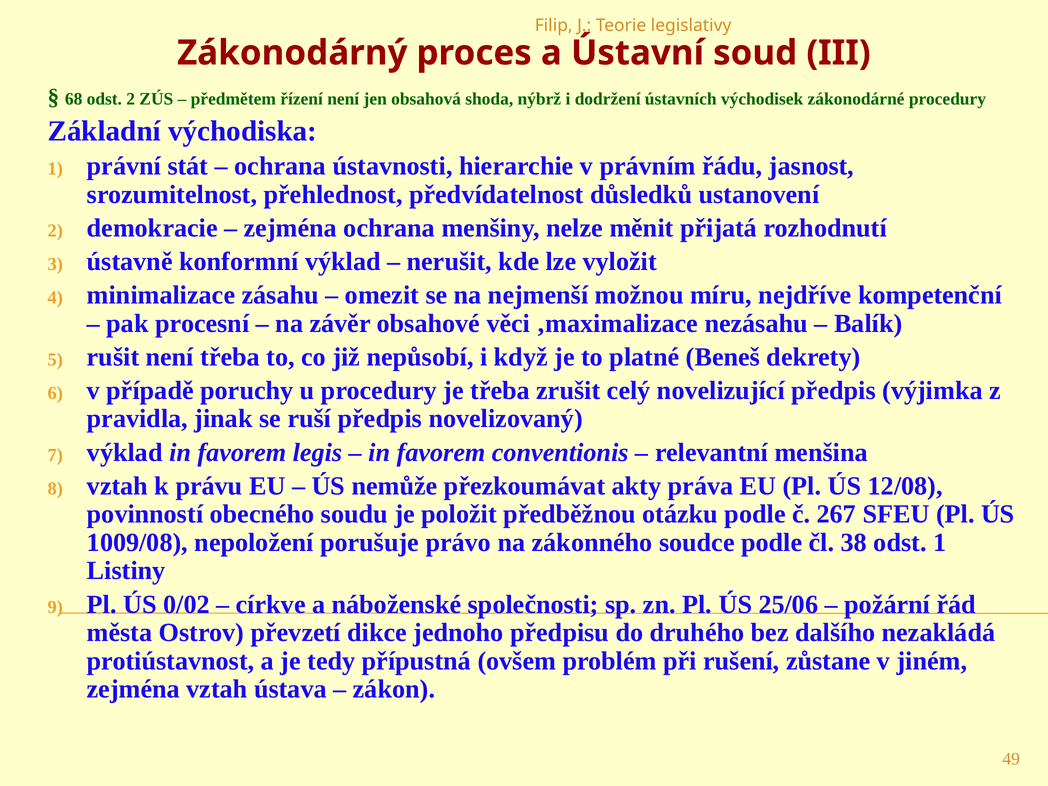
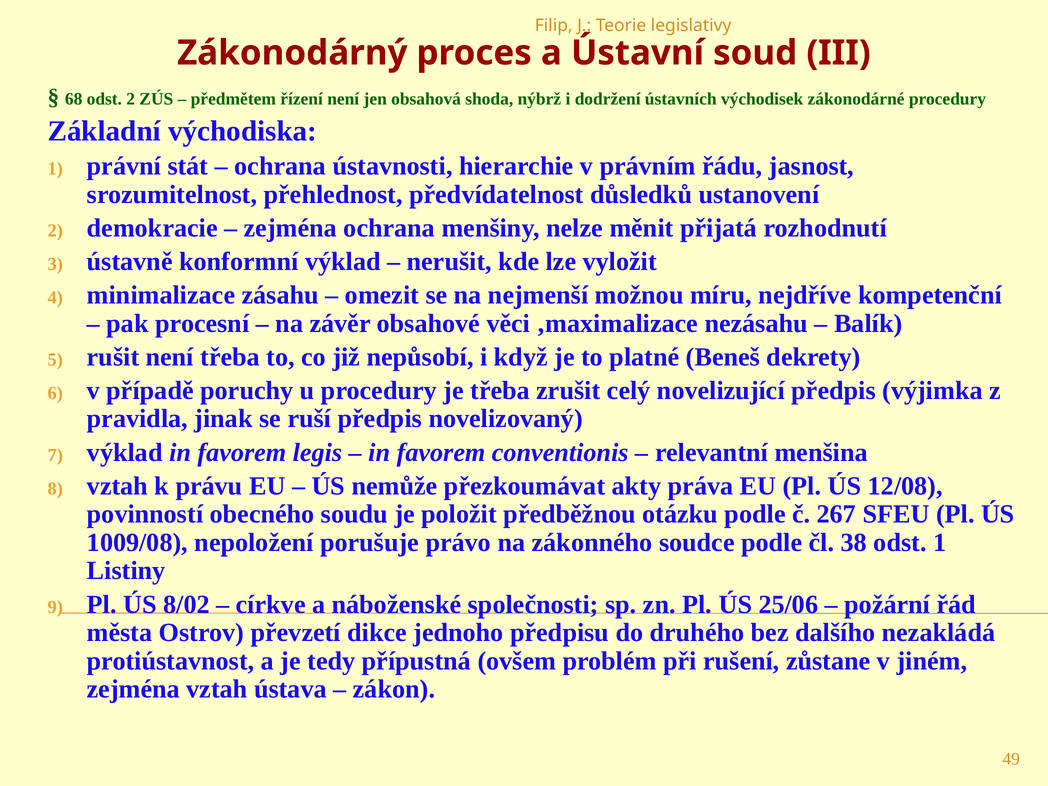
0/02: 0/02 -> 8/02 (186, 604)
